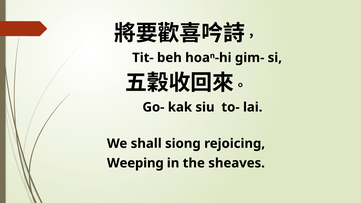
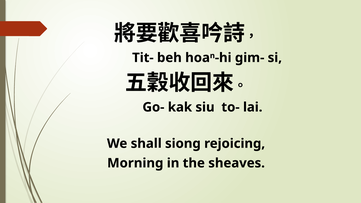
Weeping: Weeping -> Morning (135, 163)
